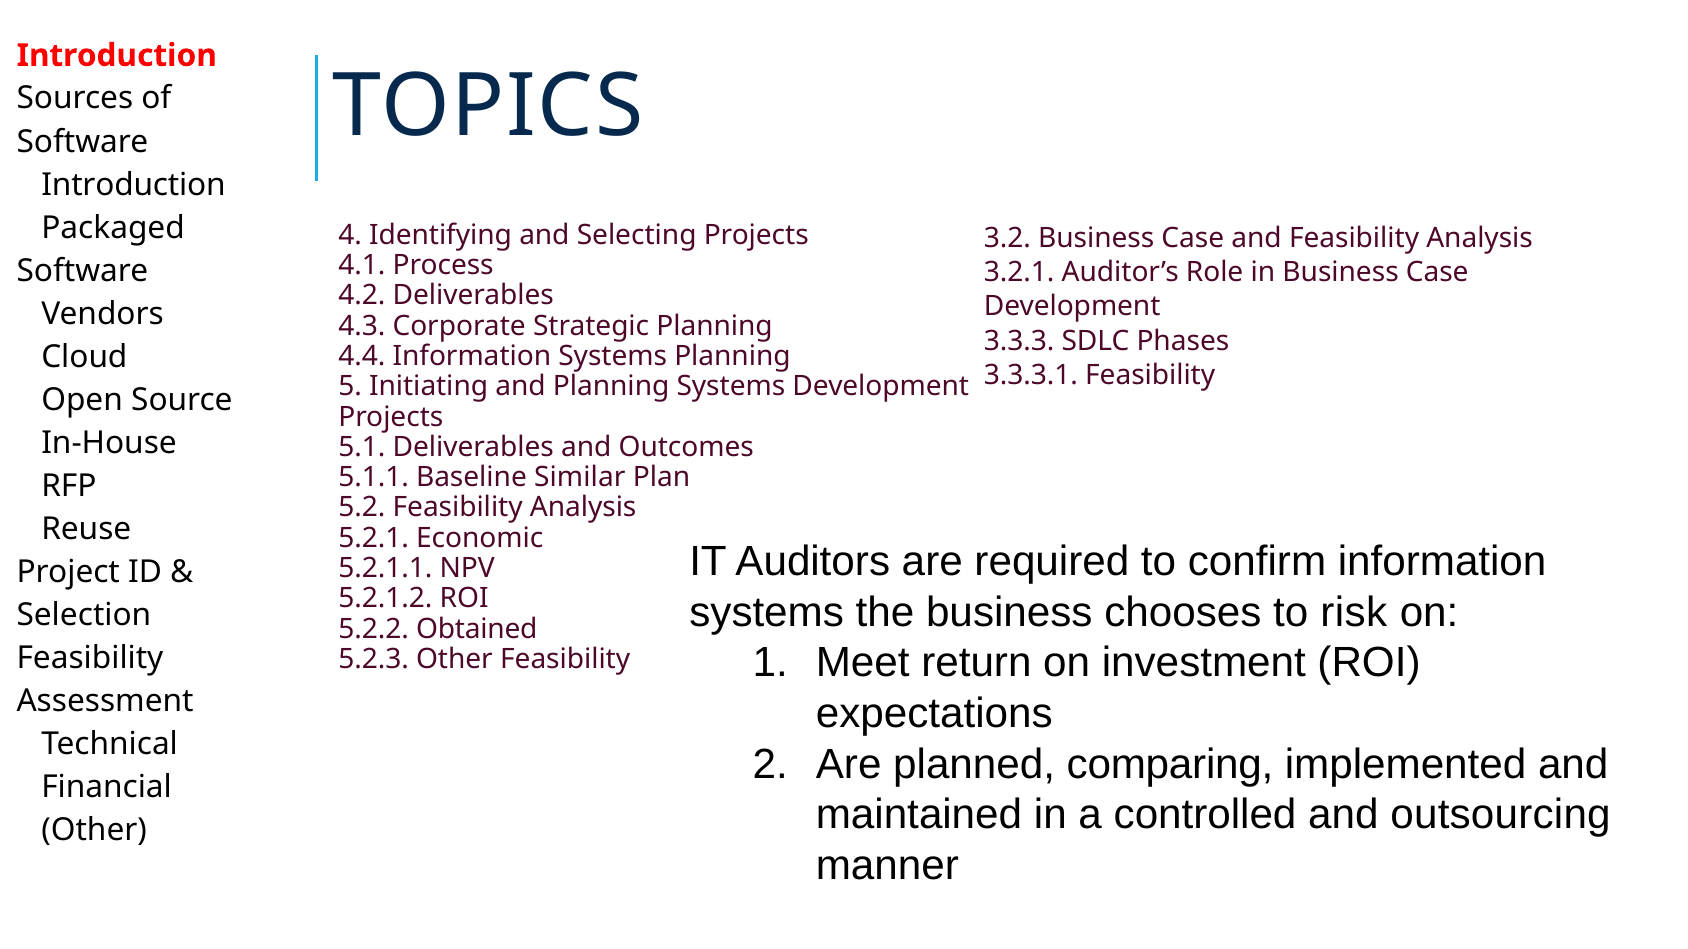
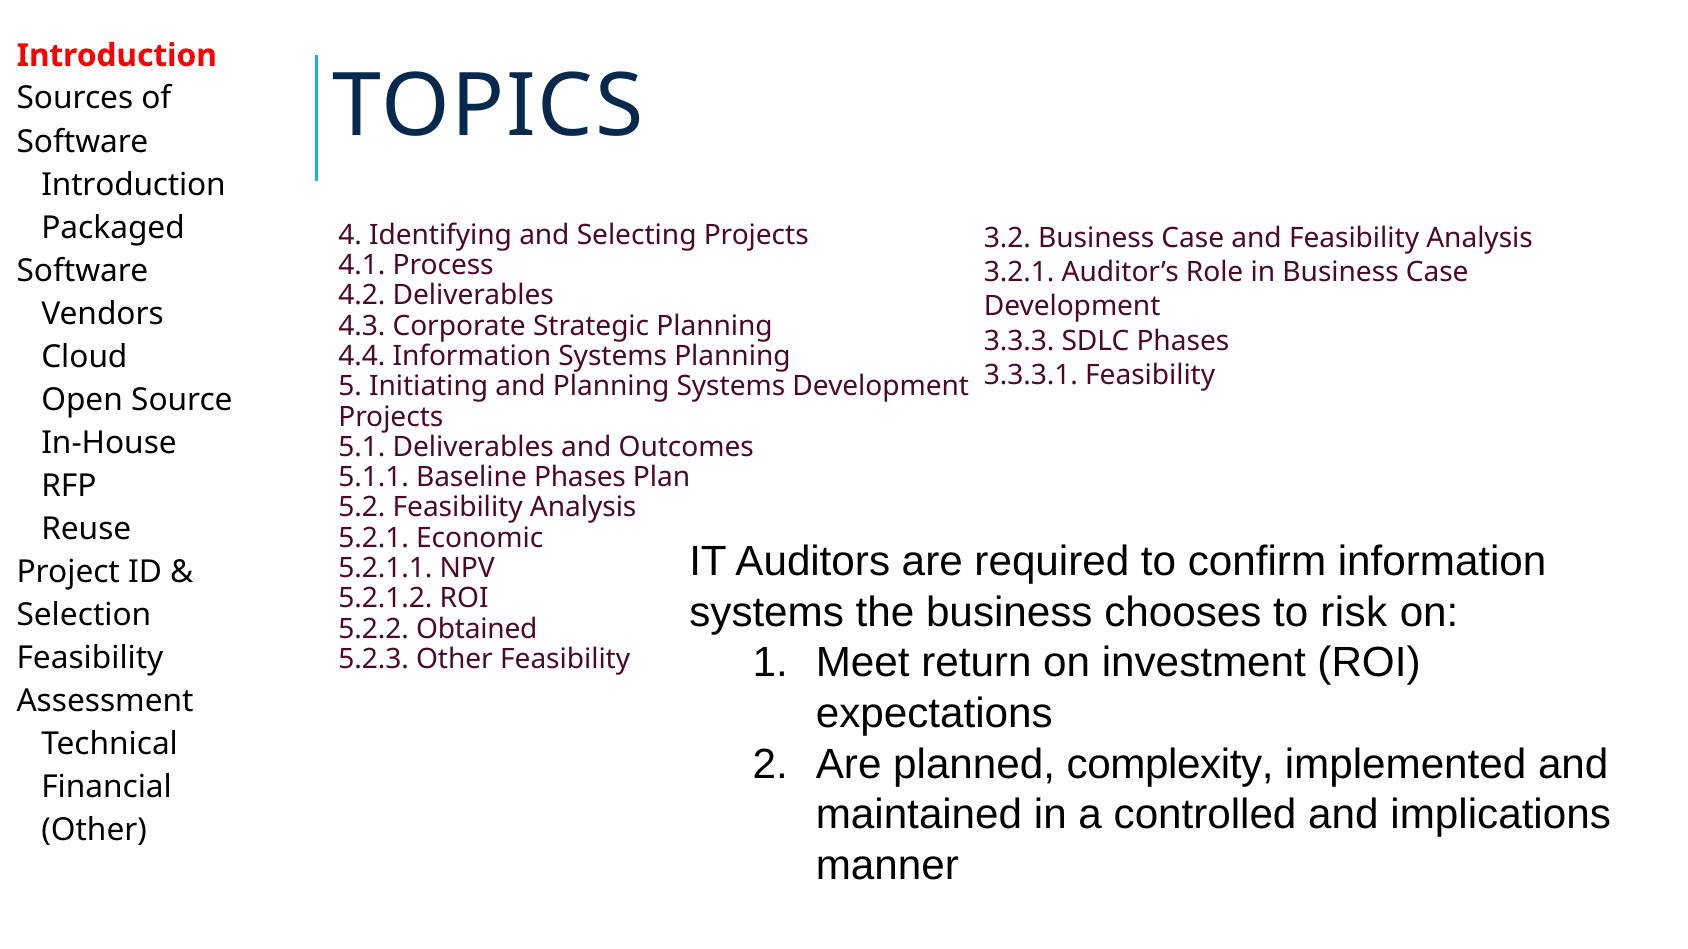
Baseline Similar: Similar -> Phases (580, 478)
comparing: comparing -> complexity (1170, 765)
outsourcing: outsourcing -> implications (1501, 815)
